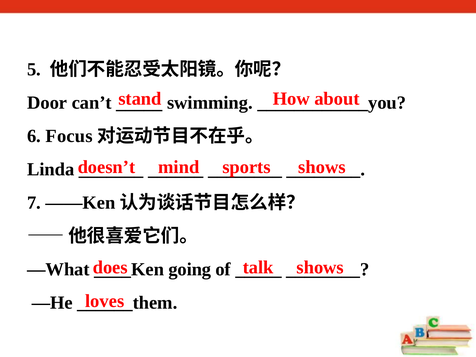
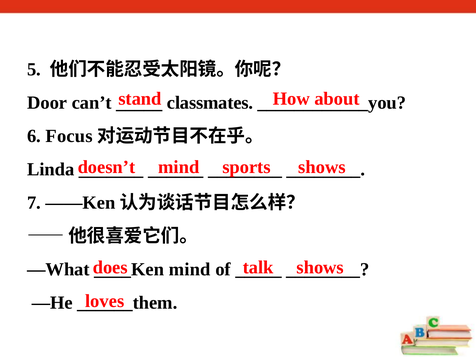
swimming: swimming -> classmates (210, 103)
going: going -> mind (190, 269)
